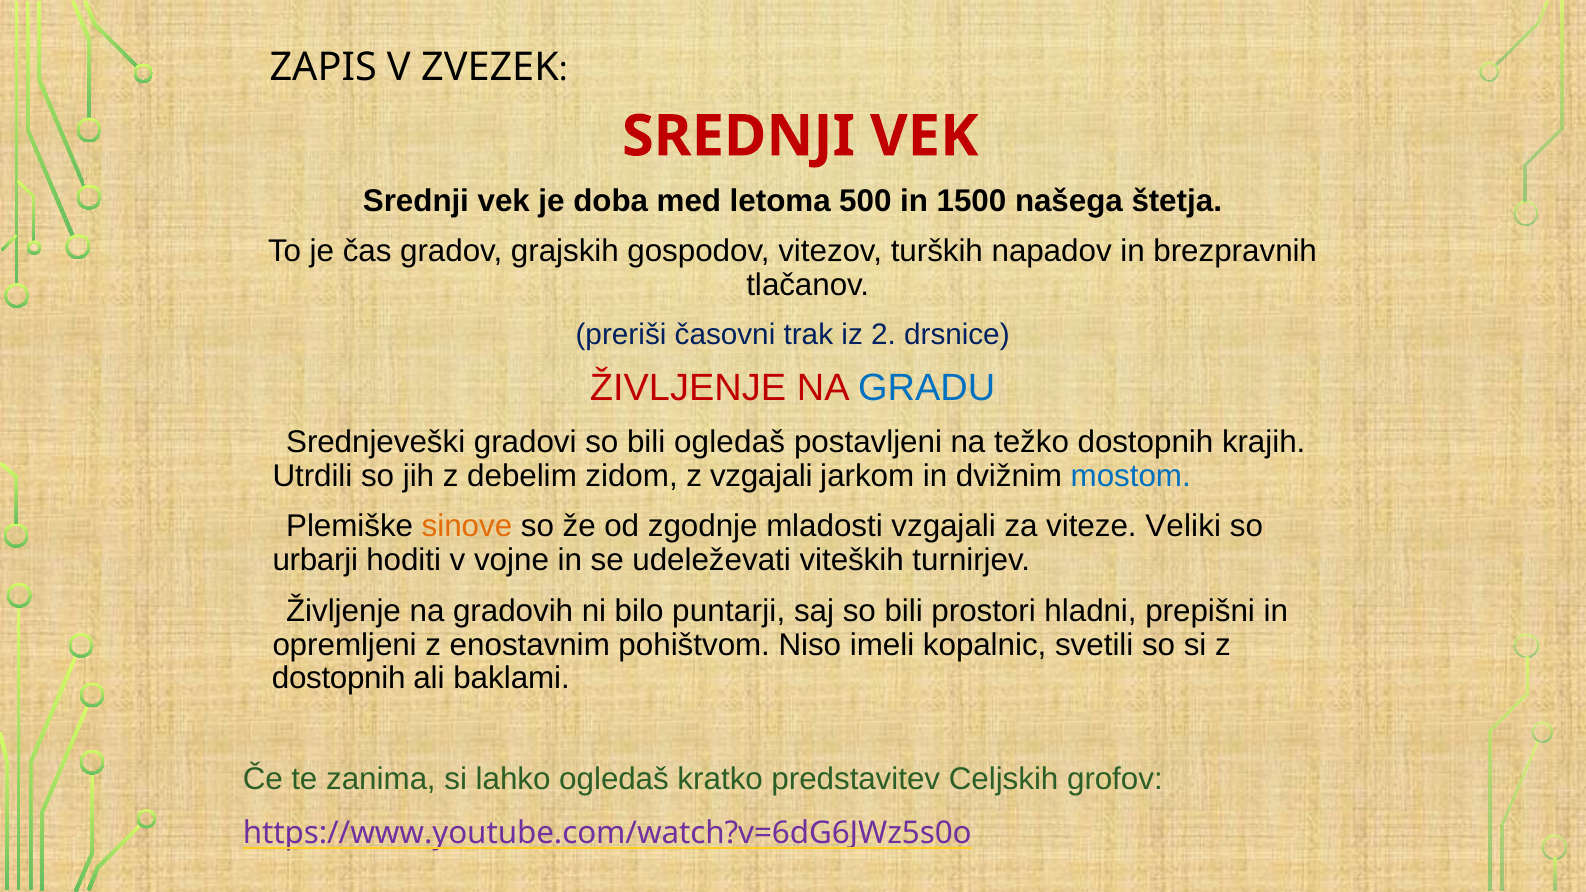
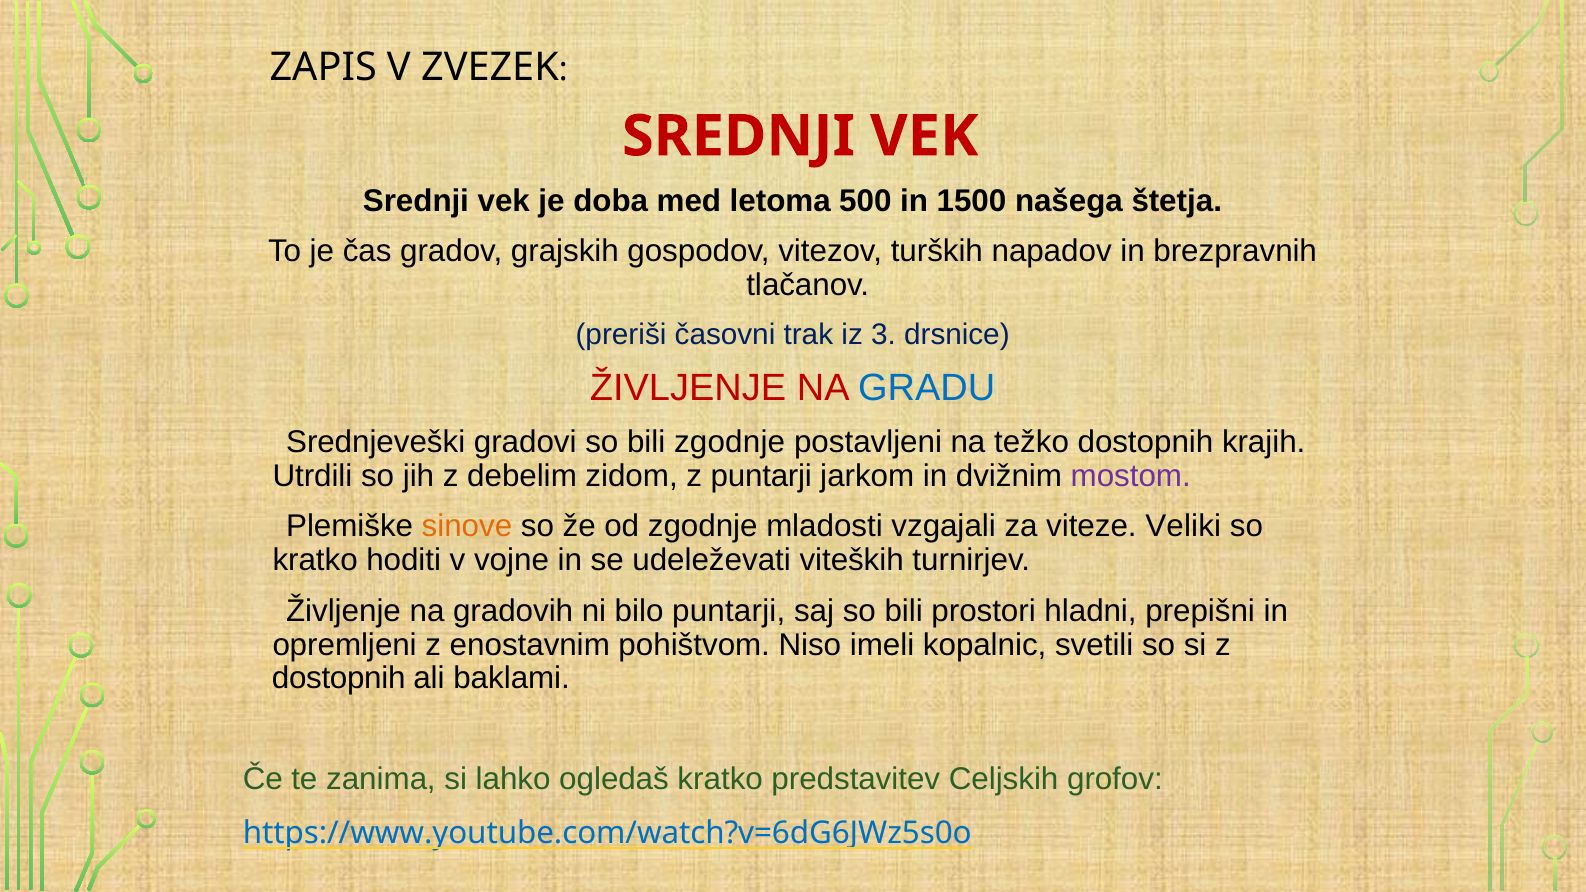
2: 2 -> 3 (884, 335)
bili ogledaš: ogledaš -> zgodnje (730, 442)
z vzgajali: vzgajali -> puntarji (761, 476)
mostom colour: blue -> purple (1131, 476)
urbarji: urbarji -> kratko (315, 560)
https://www.youtube.com/watch?v=6dG6JWz5s0o colour: purple -> blue (607, 834)
